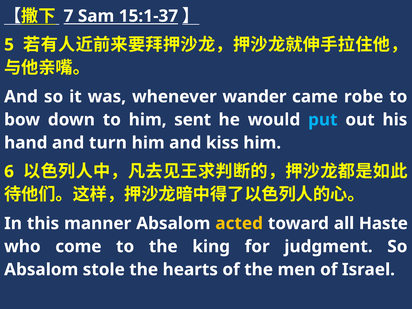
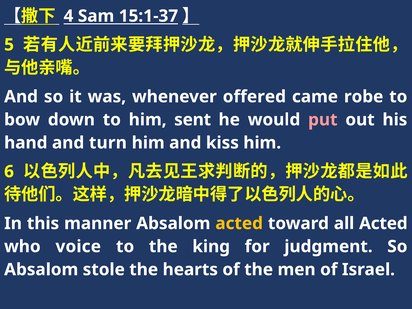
7: 7 -> 4 (68, 16)
wander: wander -> offered (254, 97)
put colour: light blue -> pink (323, 120)
all Haste: Haste -> Acted (383, 223)
come: come -> voice (78, 247)
